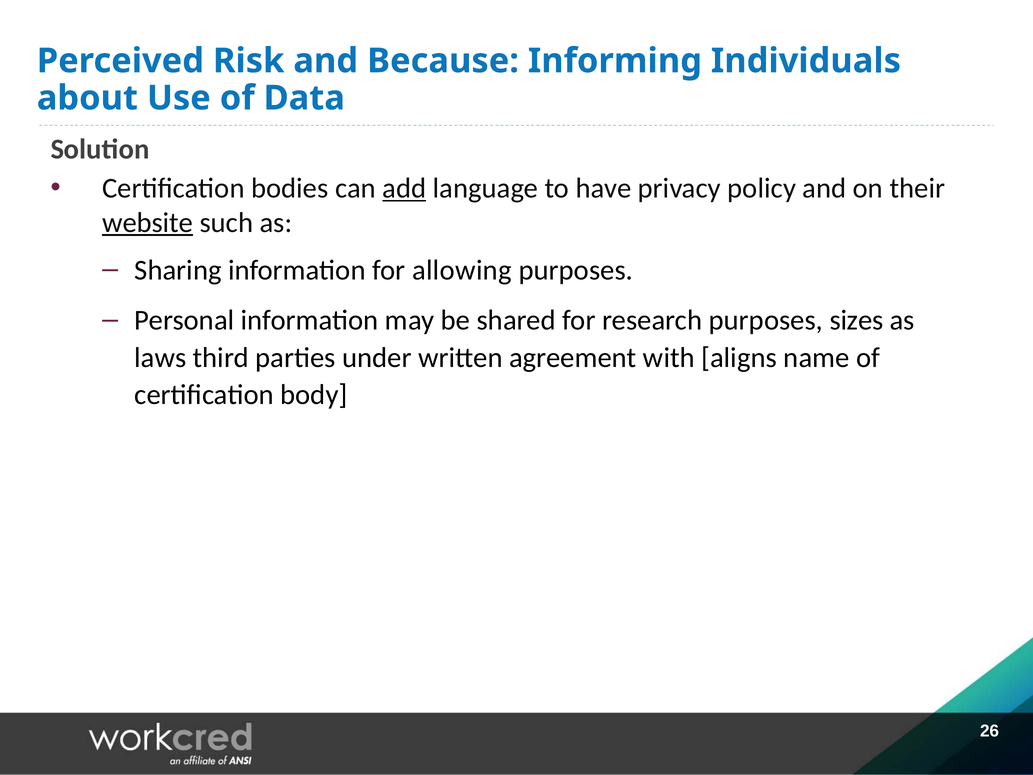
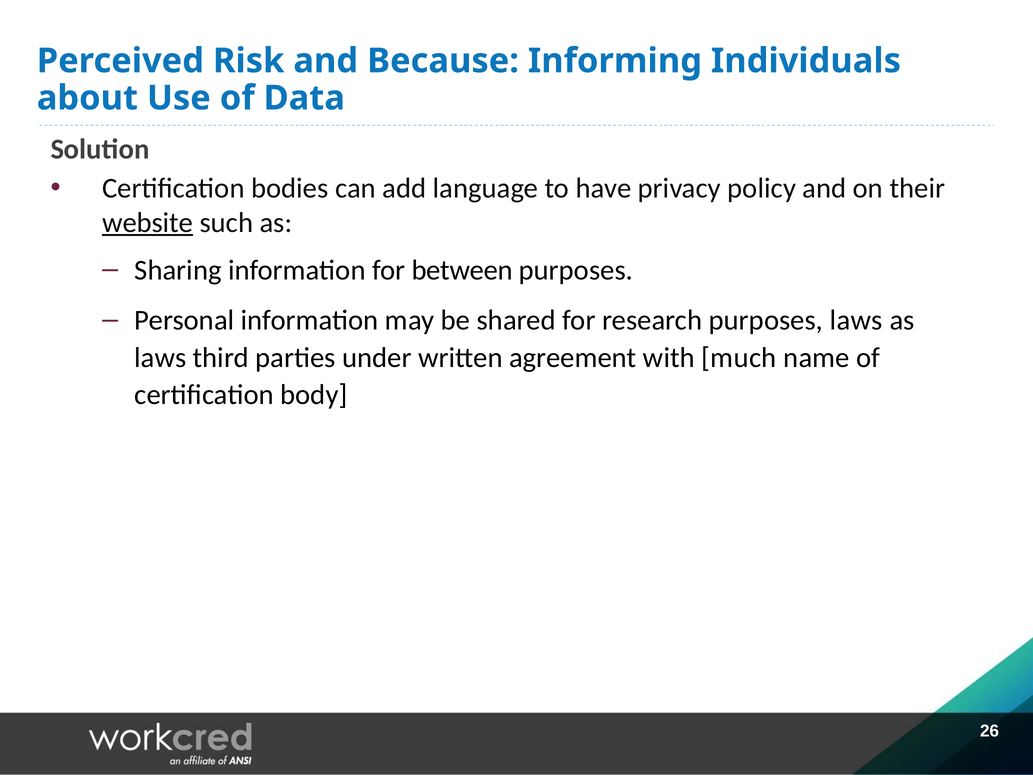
add underline: present -> none (404, 188)
allowing: allowing -> between (462, 270)
purposes sizes: sizes -> laws (856, 320)
aligns: aligns -> much (739, 358)
